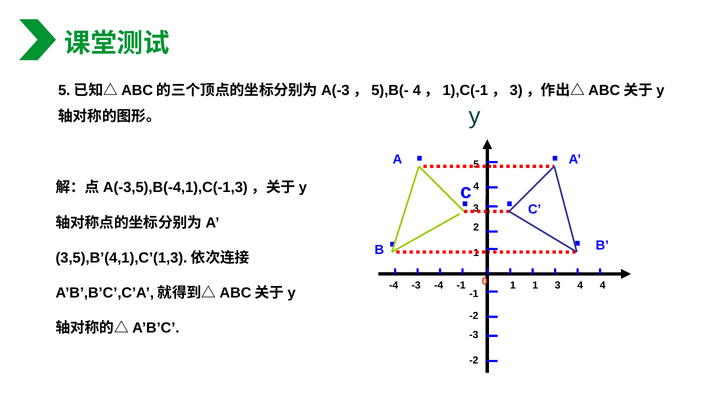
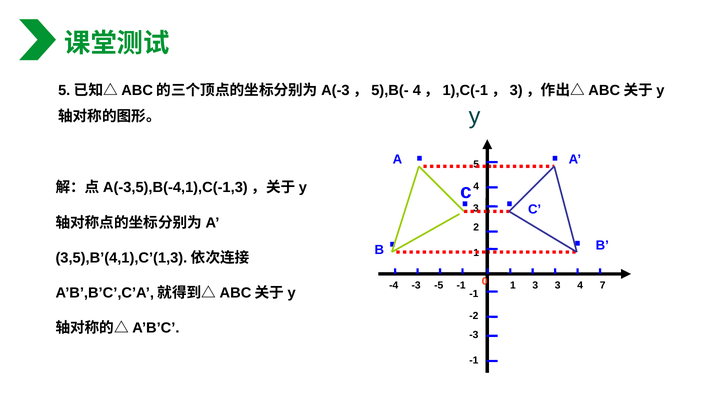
1 1: 1 -> 3 (535, 285)
4 4: 4 -> 7 (603, 285)
-3 -4: -4 -> -5 (439, 285)
-2: -2 -> -1 (474, 360)
